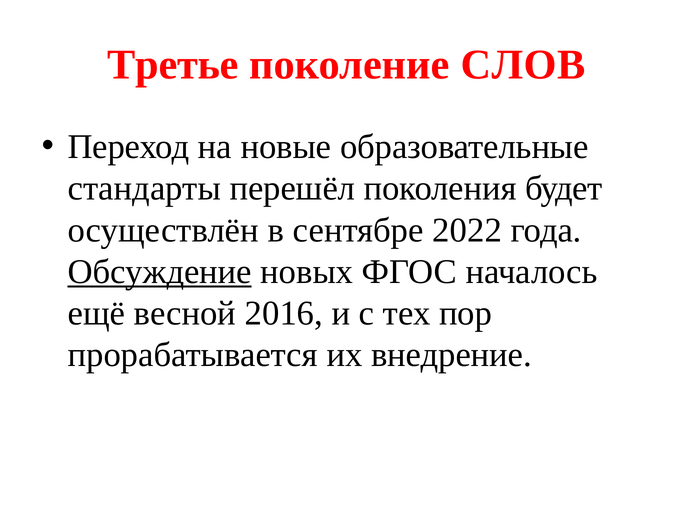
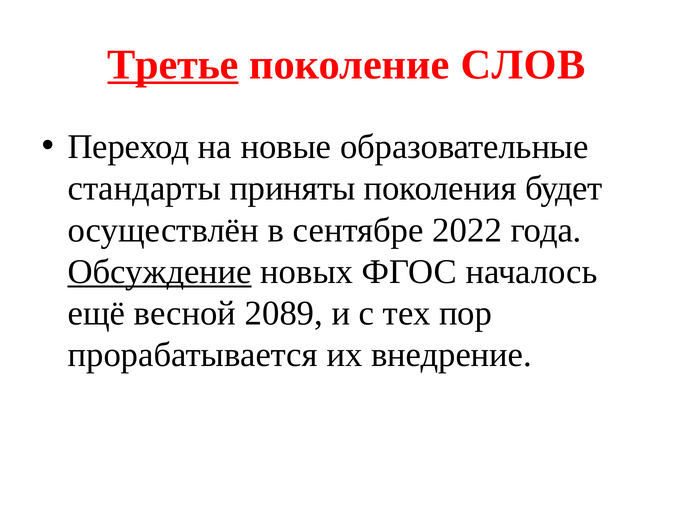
Третье underline: none -> present (173, 65)
перешёл: перешёл -> приняты (293, 189)
2016: 2016 -> 2089 (284, 314)
